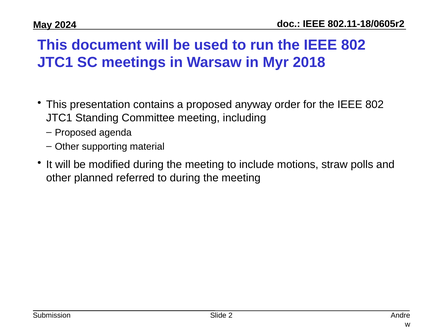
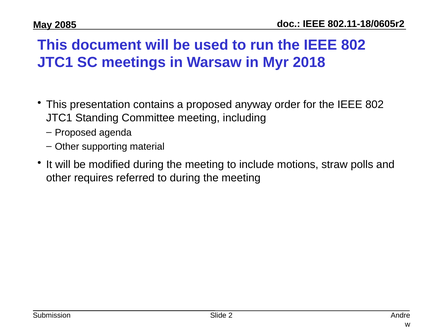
2024: 2024 -> 2085 (66, 25)
planned: planned -> requires (94, 178)
